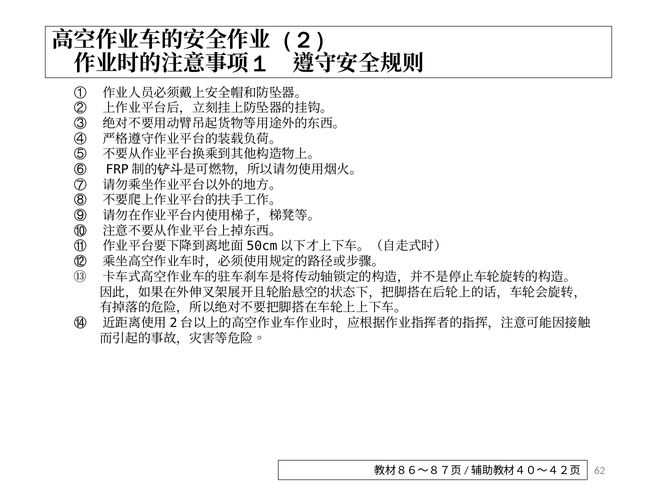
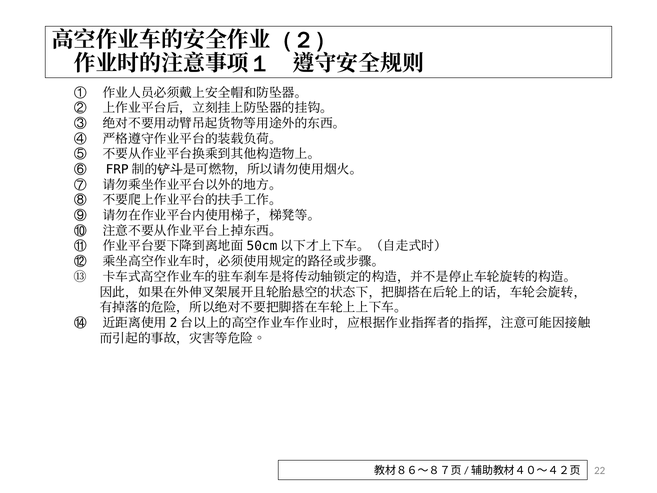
62: 62 -> 22 (600, 470)
